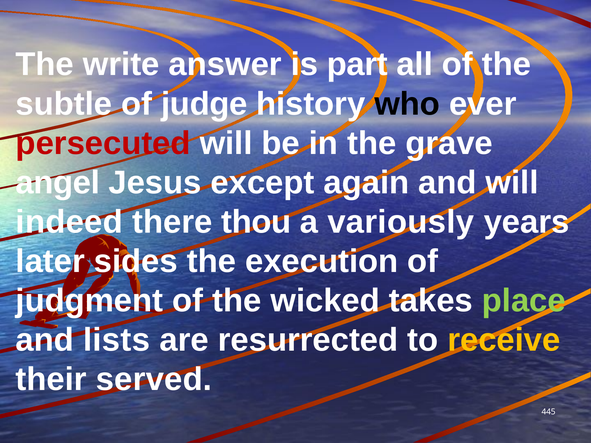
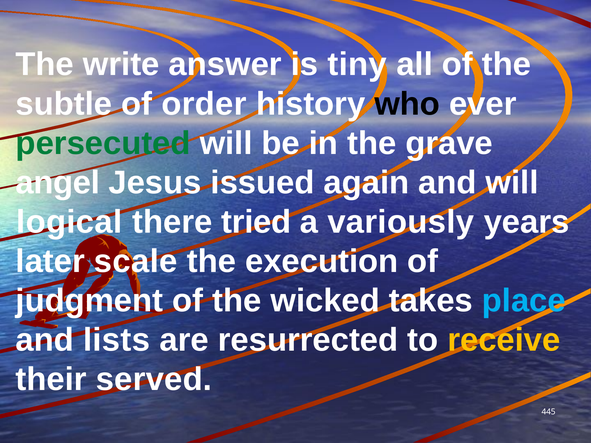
part: part -> tiny (357, 65)
judge: judge -> order (204, 104)
persecuted colour: red -> green (103, 143)
except: except -> issued (263, 183)
indeed: indeed -> logical (69, 222)
thou: thou -> tried (256, 222)
sides: sides -> scale (136, 261)
place colour: light green -> light blue (524, 301)
